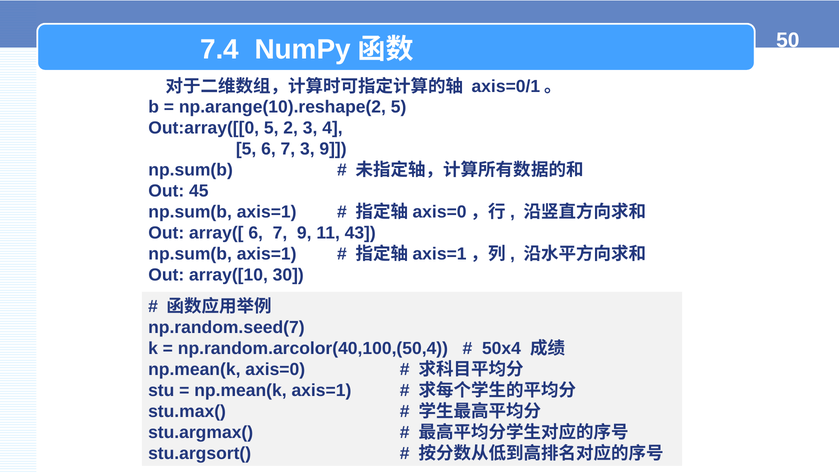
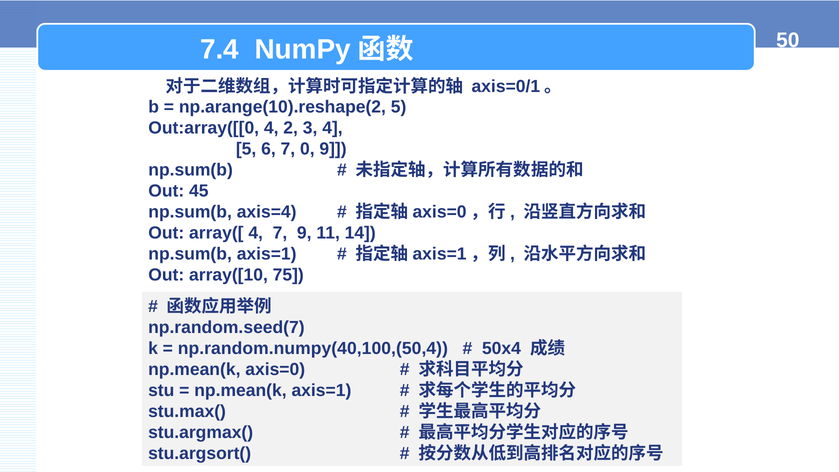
Out:array([[0 5: 5 -> 4 (271, 128)
7 3: 3 -> 0 (307, 149)
axis=1: axis=1 -> axis=4 (267, 212)
array([ 6: 6 -> 4 (256, 233)
43: 43 -> 14 (360, 233)
30: 30 -> 75 (288, 275)
np.random.arcolor(40,100,(50,4: np.random.arcolor(40,100,(50,4 -> np.random.numpy(40,100,(50,4 (313, 349)
